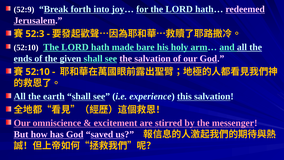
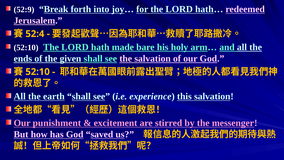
52:3: 52:3 -> 52:4 (35, 34)
omniscience: omniscience -> punishment (57, 123)
